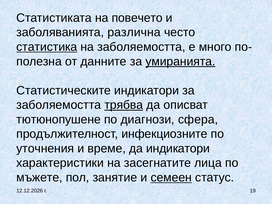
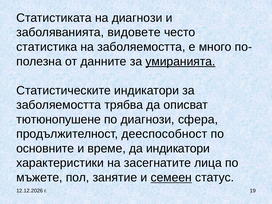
на повечето: повечето -> диагнози (137, 18)
различна: различна -> видовете (134, 32)
статистика underline: present -> none (47, 47)
трябва underline: present -> none (124, 105)
инфекциозните: инфекциозните -> дееспособност (164, 134)
уточнения: уточнения -> основните (45, 148)
